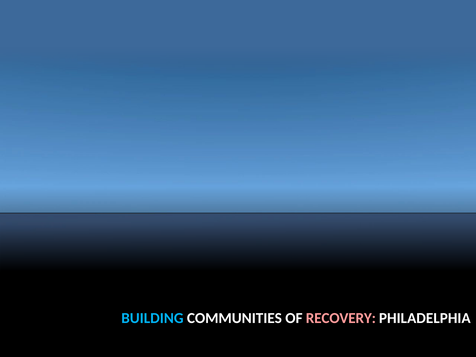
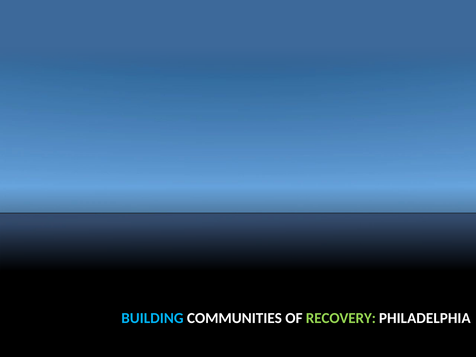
RECOVERY colour: pink -> light green (341, 318)
